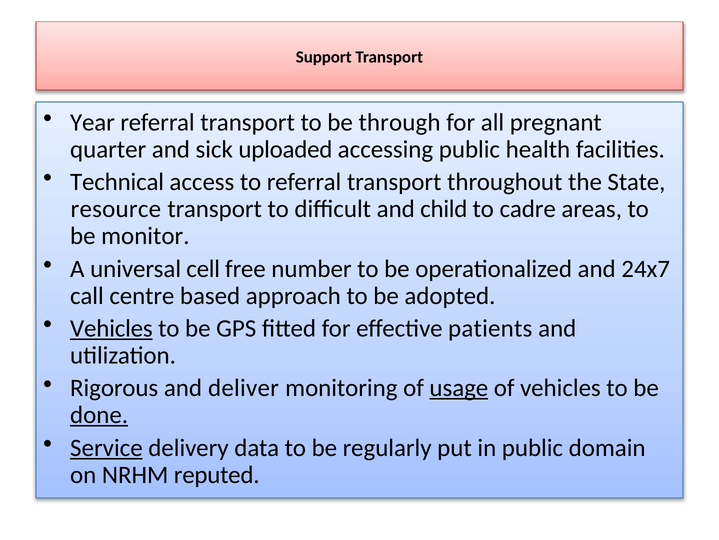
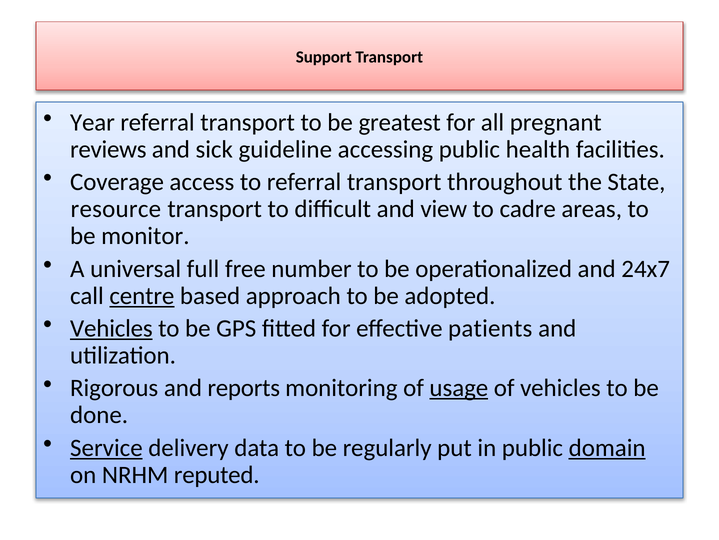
through: through -> greatest (400, 122)
quarter: quarter -> reviews (108, 149)
uploaded: uploaded -> guideline (285, 149)
Technical: Technical -> Coverage (117, 182)
child: child -> view (444, 209)
cell: cell -> full (203, 268)
centre underline: none -> present (142, 295)
deliver: deliver -> reports (244, 388)
done underline: present -> none (99, 415)
domain underline: none -> present (607, 447)
